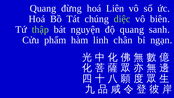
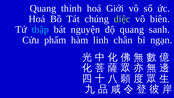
đừng: đừng -> thỉnh (71, 8)
Liên: Liên -> Giới (115, 8)
thập colour: light green -> light blue (40, 29)
